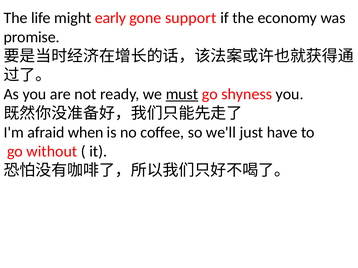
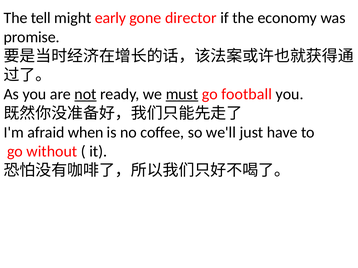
life: life -> tell (41, 18)
support: support -> director (191, 18)
not underline: none -> present (85, 94)
shyness: shyness -> football (247, 94)
